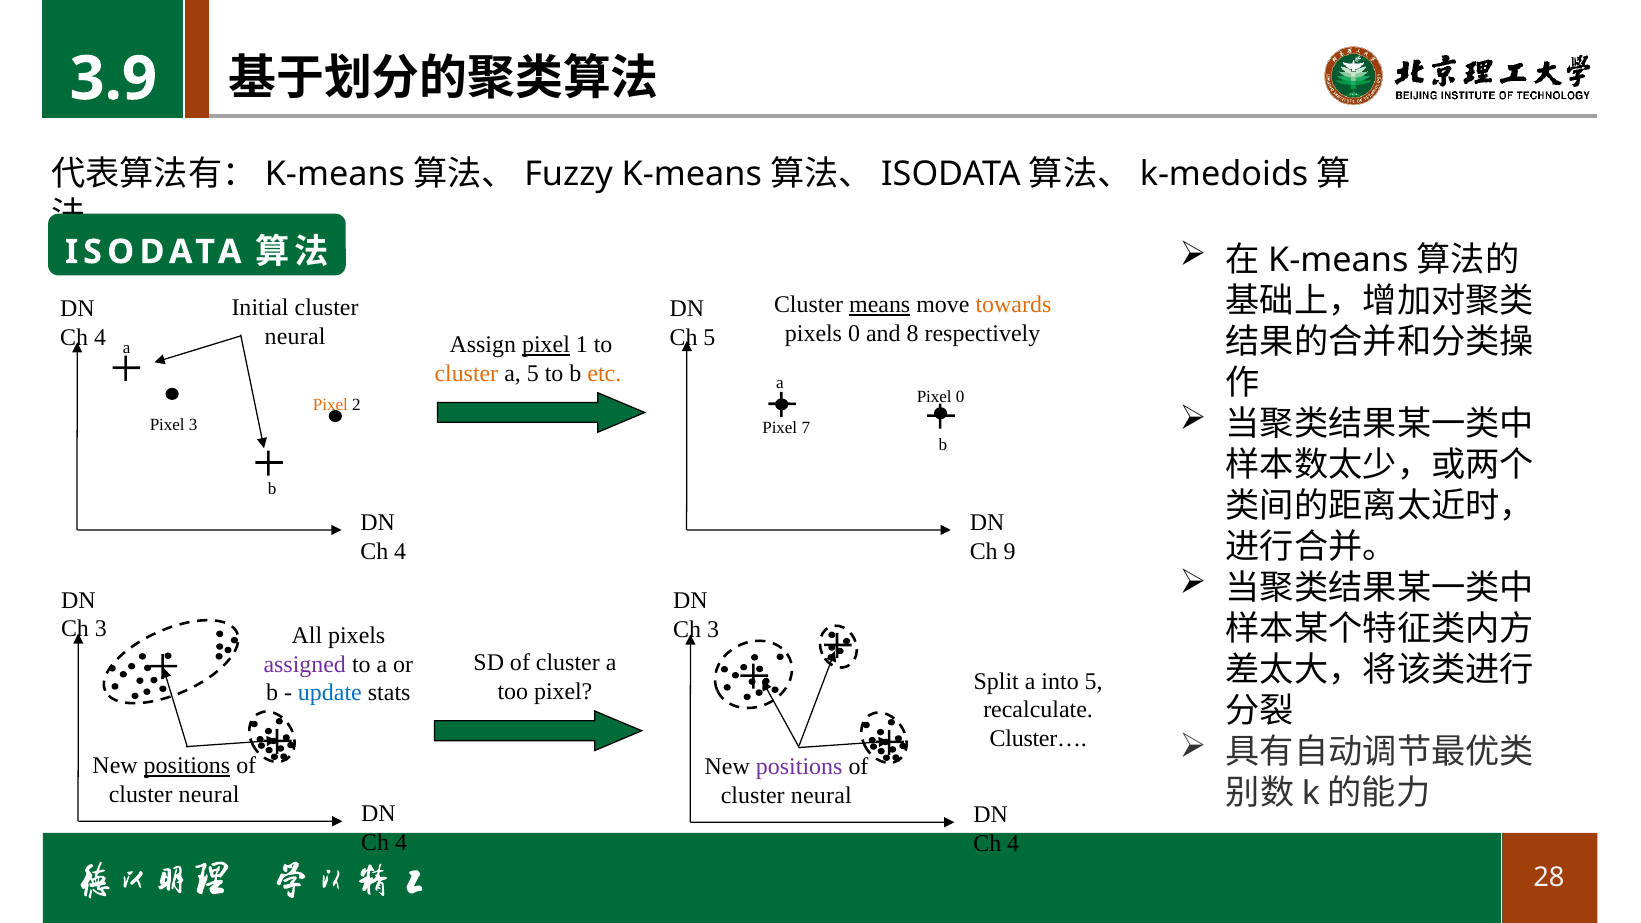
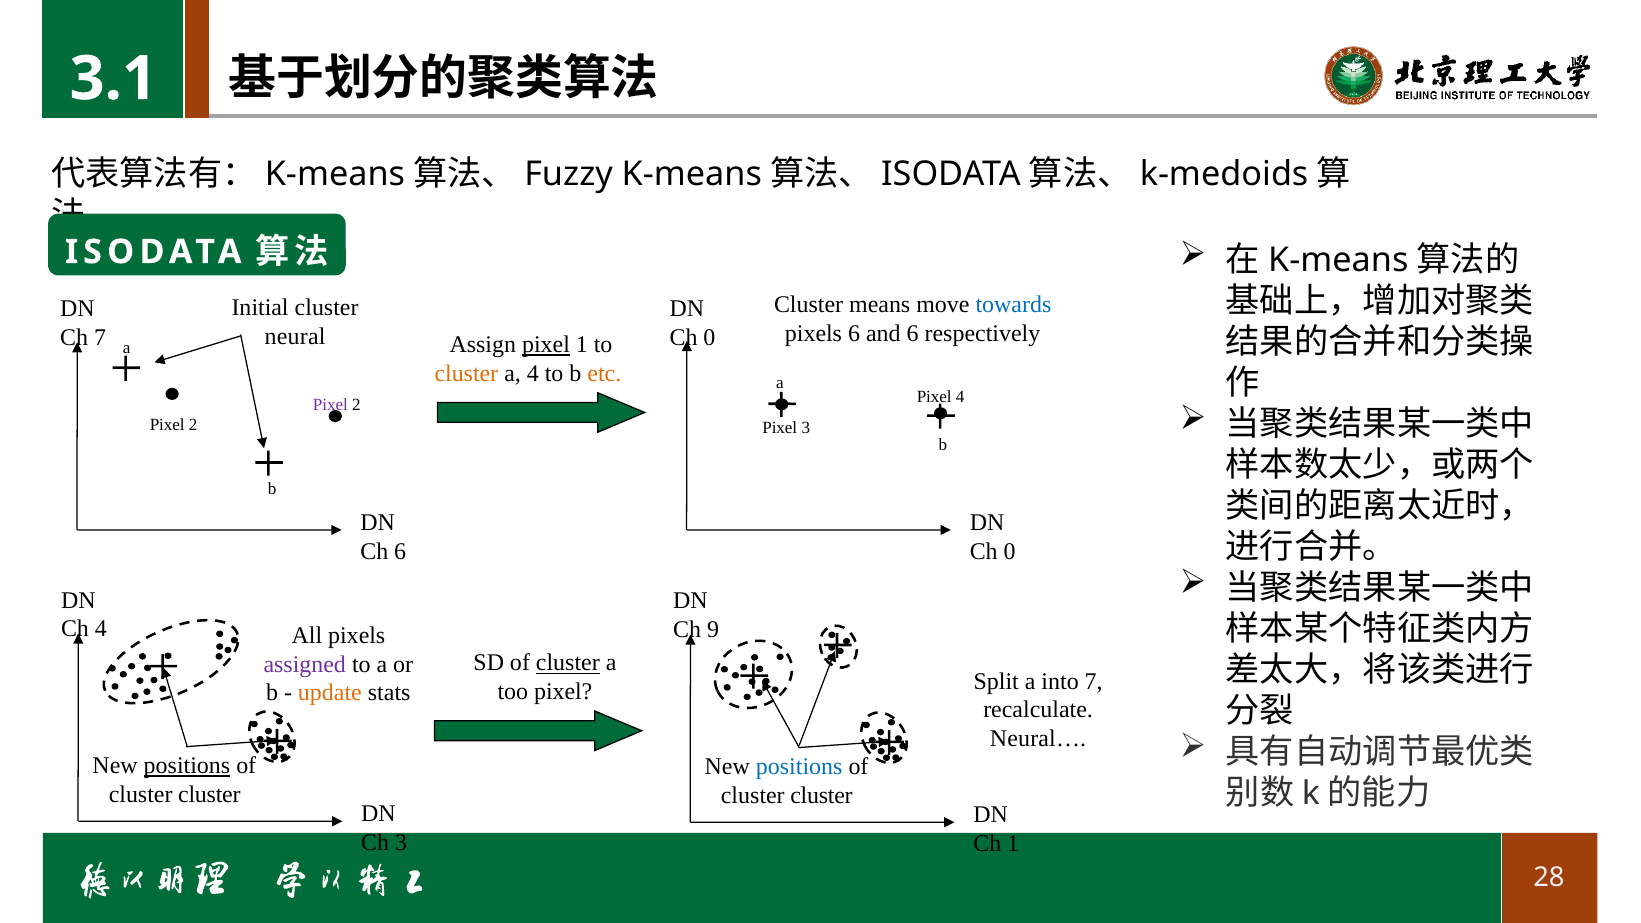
3.9: 3.9 -> 3.1 (113, 79)
means underline: present -> none (880, 305)
towards colour: orange -> blue (1013, 305)
pixels 0: 0 -> 6 (854, 334)
and 8: 8 -> 6 (913, 334)
4: 4 -> 7 (100, 338)
5: 5 -> 0 (709, 338)
a 5: 5 -> 4 (533, 374)
Pixel 0: 0 -> 4 (960, 397)
Pixel colour: orange -> purple (330, 405)
3: 3 -> 2 (193, 425)
Pixel 7: 7 -> 3 (806, 428)
4: 4 -> 6 (400, 551)
9: 9 -> 0 (1010, 551)
3: 3 -> 4 (101, 629)
3: 3 -> 9 (713, 630)
cluster underline: none -> present (568, 663)
into 5: 5 -> 7 (1094, 681)
update colour: blue -> orange (330, 693)
Cluster…: Cluster… -> Neural… (1038, 739)
positions colour: purple -> blue (799, 767)
neural: neural -> cluster (209, 795)
neural: neural -> cluster (822, 796)
4: 4 -> 3 (401, 843)
4: 4 -> 1 (1013, 844)
